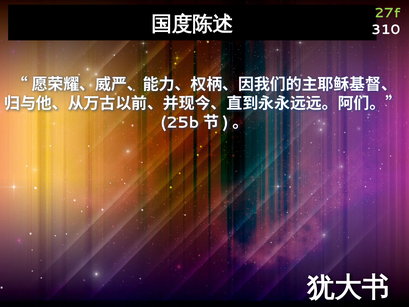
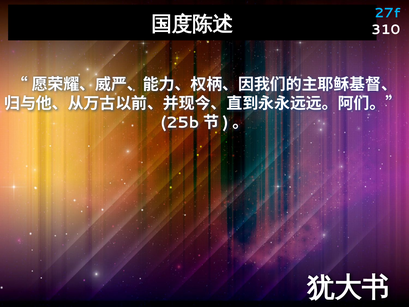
27f colour: light green -> light blue (387, 13)
